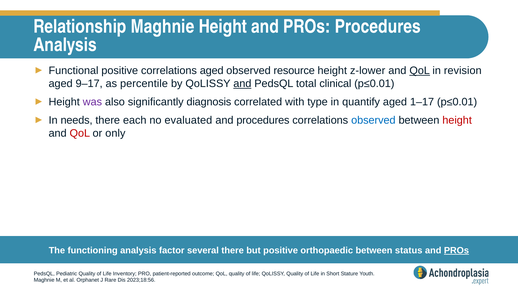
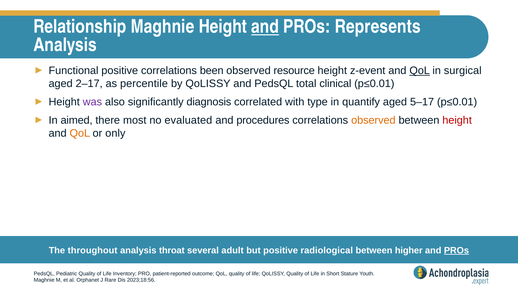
and underline: none -> present (265, 27)
PROs Procedures: Procedures -> Represents (378, 27)
correlations aged: aged -> been (212, 71)
z-lower: z-lower -> z-event (368, 71)
revision: revision -> surgical (463, 71)
9–17: 9–17 -> 2–17 (89, 84)
and underline: present -> none (242, 84)
1–17: 1–17 -> 5–17 (422, 102)
needs: needs -> aimed (77, 120)
each: each -> most (135, 120)
observed colour: blue -> orange (373, 120)
QoL colour: red -> orange (80, 133)
functioning: functioning -> throughout (93, 251)
factor: factor -> throat (172, 251)
several there: there -> adult (233, 251)
orthopaedic: orthopaedic -> radiological (327, 251)
status: status -> higher (409, 251)
